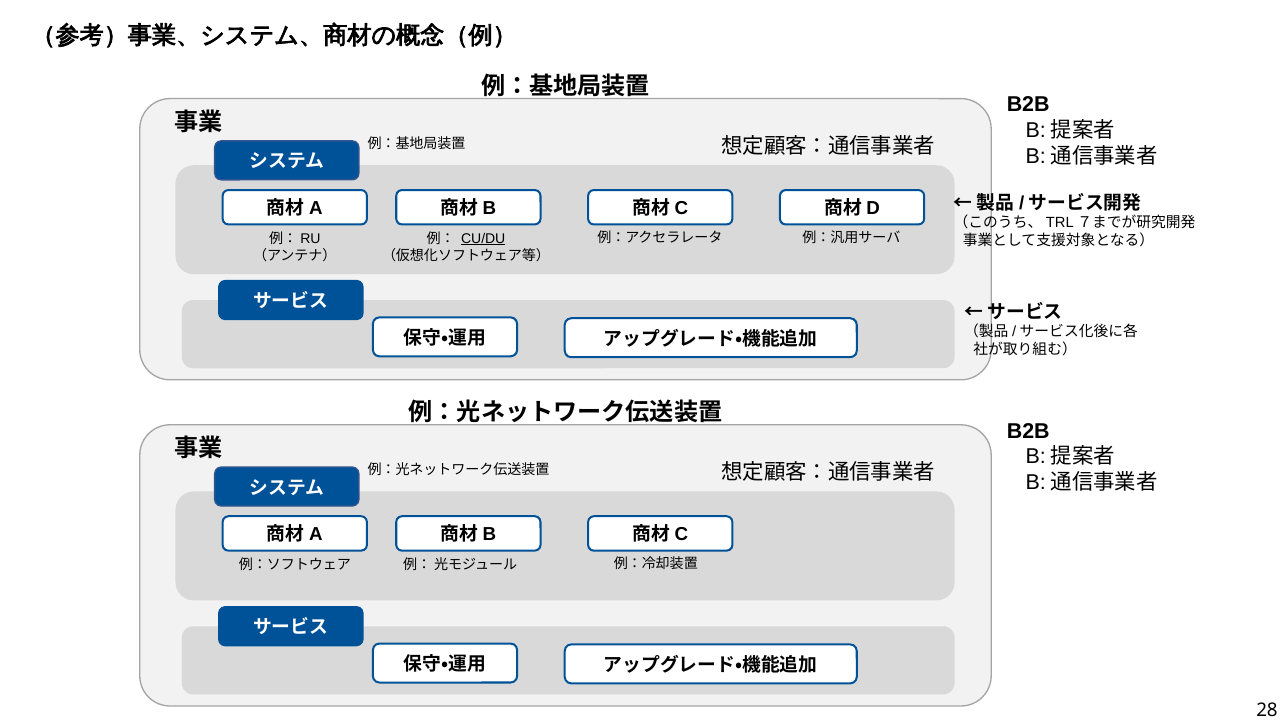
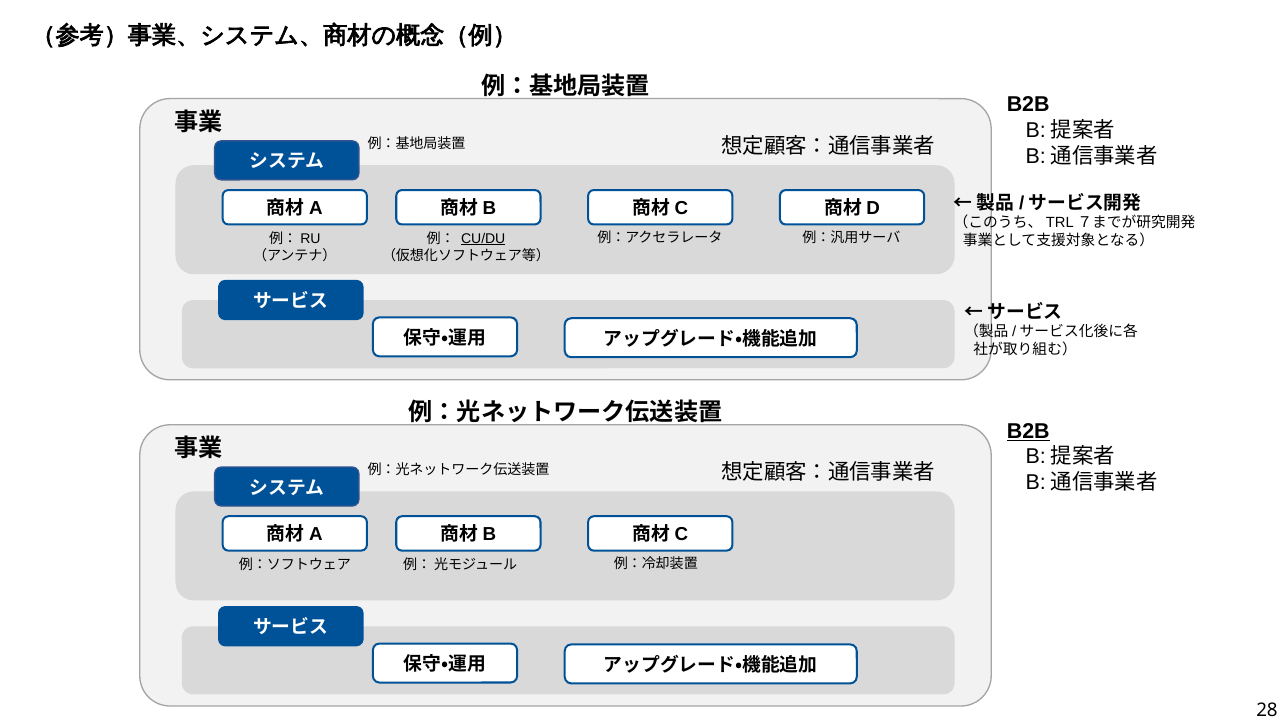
B2B underline: none -> present (1028, 431)
